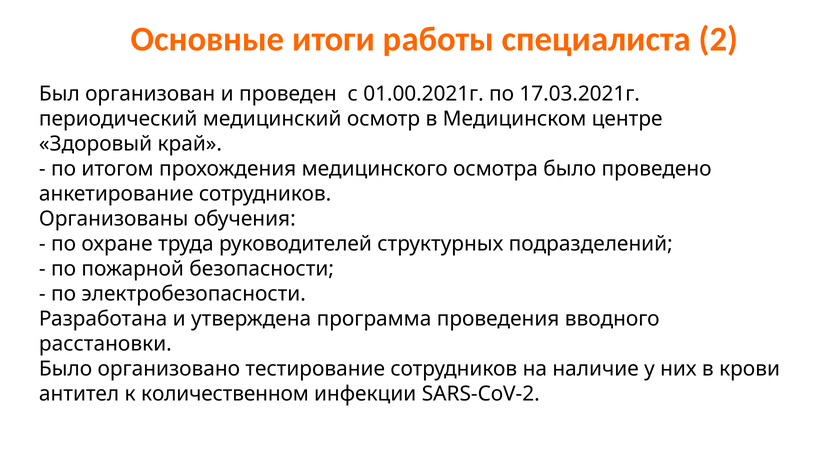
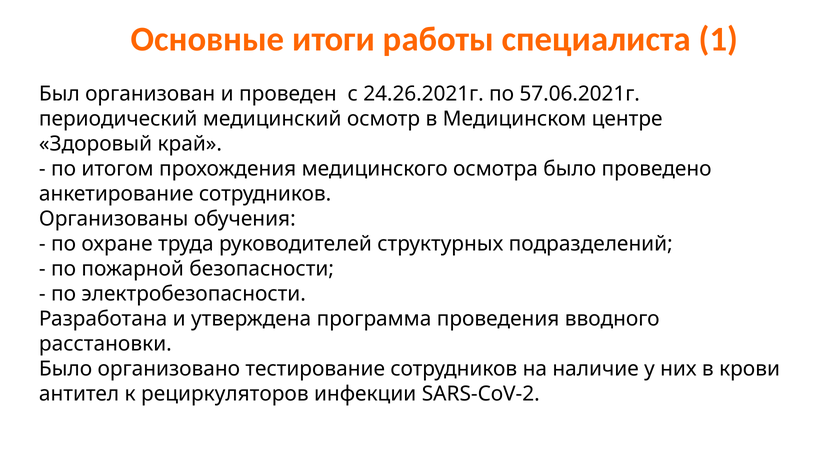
2: 2 -> 1 (718, 39)
01.00.2021г: 01.00.2021г -> 24.26.2021г (424, 94)
17.03.2021г: 17.03.2021г -> 57.06.2021г (580, 94)
количественном: количественном -> рециркуляторов (225, 394)
